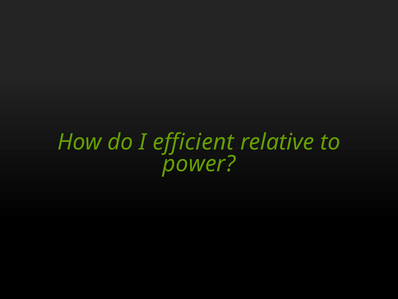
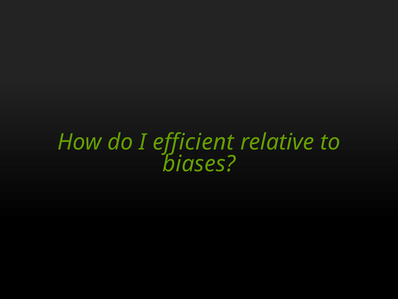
power: power -> biases (199, 164)
